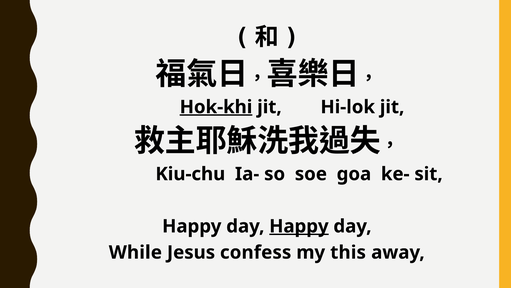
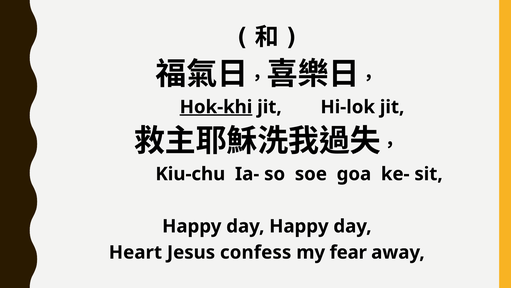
Happy underline: present -> none (299, 226)
While: While -> Heart (135, 252)
this: this -> fear (348, 252)
